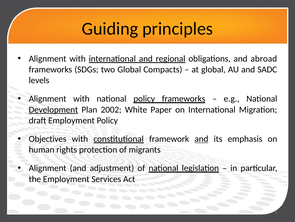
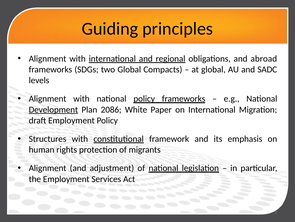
2002: 2002 -> 2086 (111, 109)
Objectives: Objectives -> Structures (48, 138)
and underline: present -> none (201, 138)
